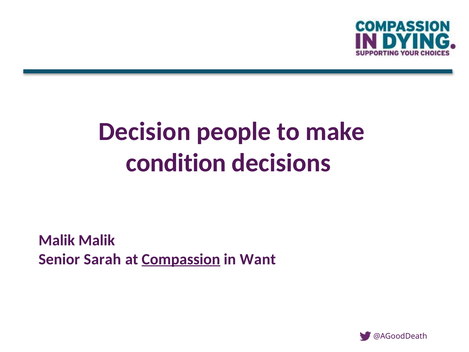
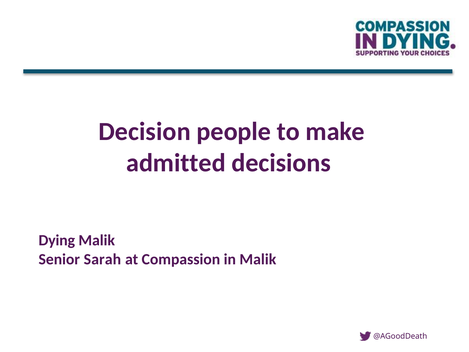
condition: condition -> admitted (176, 163)
Malik: Malik -> Dying (57, 240)
Compassion underline: present -> none (181, 259)
in Want: Want -> Malik (258, 259)
